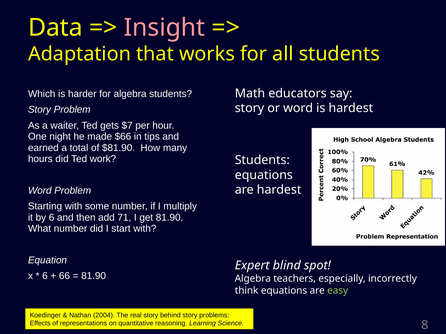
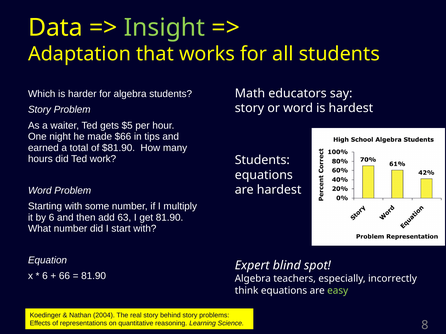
Insight colour: pink -> light green (165, 28)
$7: $7 -> $5 (127, 126)
71: 71 -> 63 (124, 218)
